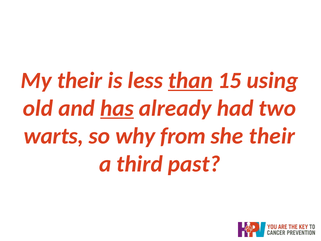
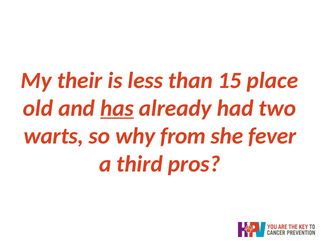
than underline: present -> none (190, 80)
using: using -> place (272, 80)
she their: their -> fever (272, 136)
past: past -> pros (194, 164)
